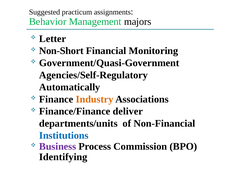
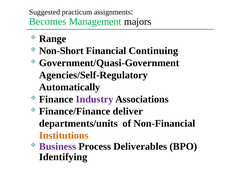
Behavior: Behavior -> Becomes (48, 22)
Letter: Letter -> Range (53, 39)
Monitoring: Monitoring -> Continuing (153, 51)
Industry colour: orange -> purple (95, 99)
Institutions colour: blue -> orange (64, 136)
Commission: Commission -> Deliverables (140, 147)
